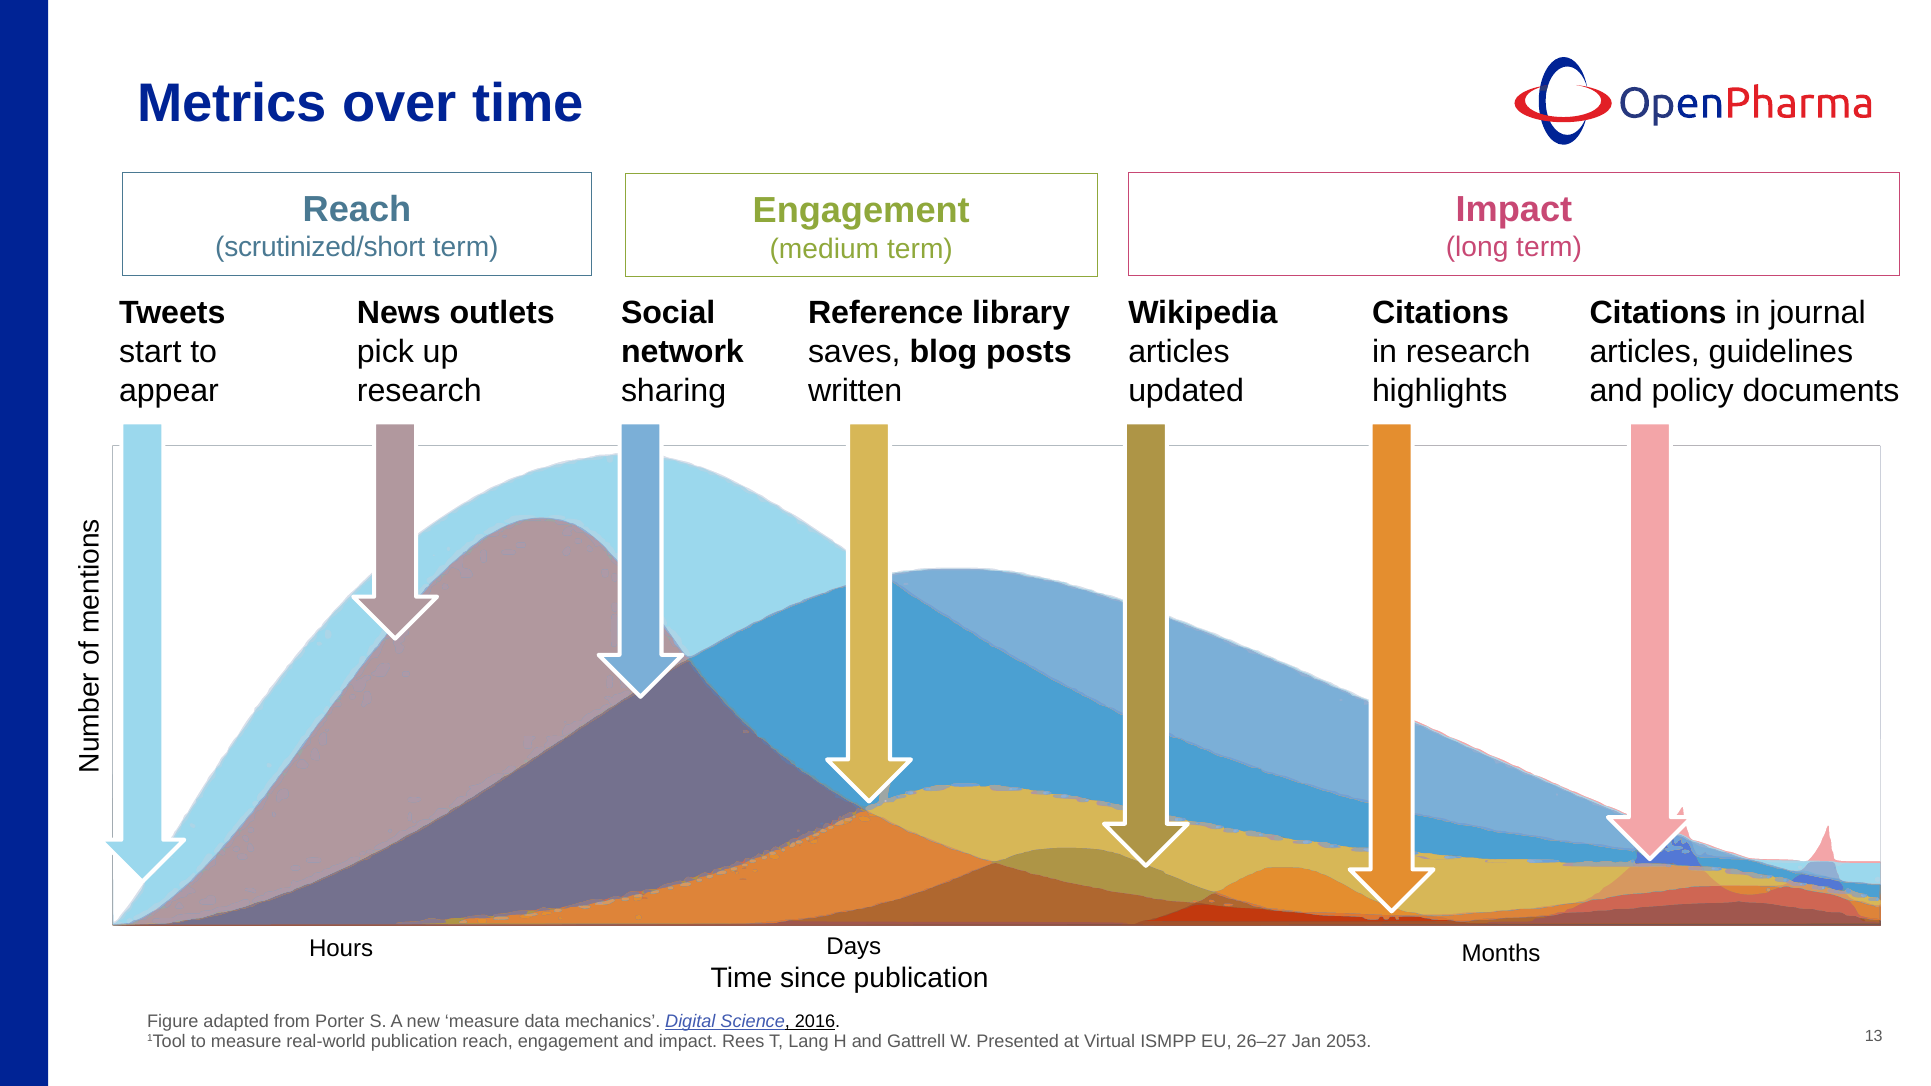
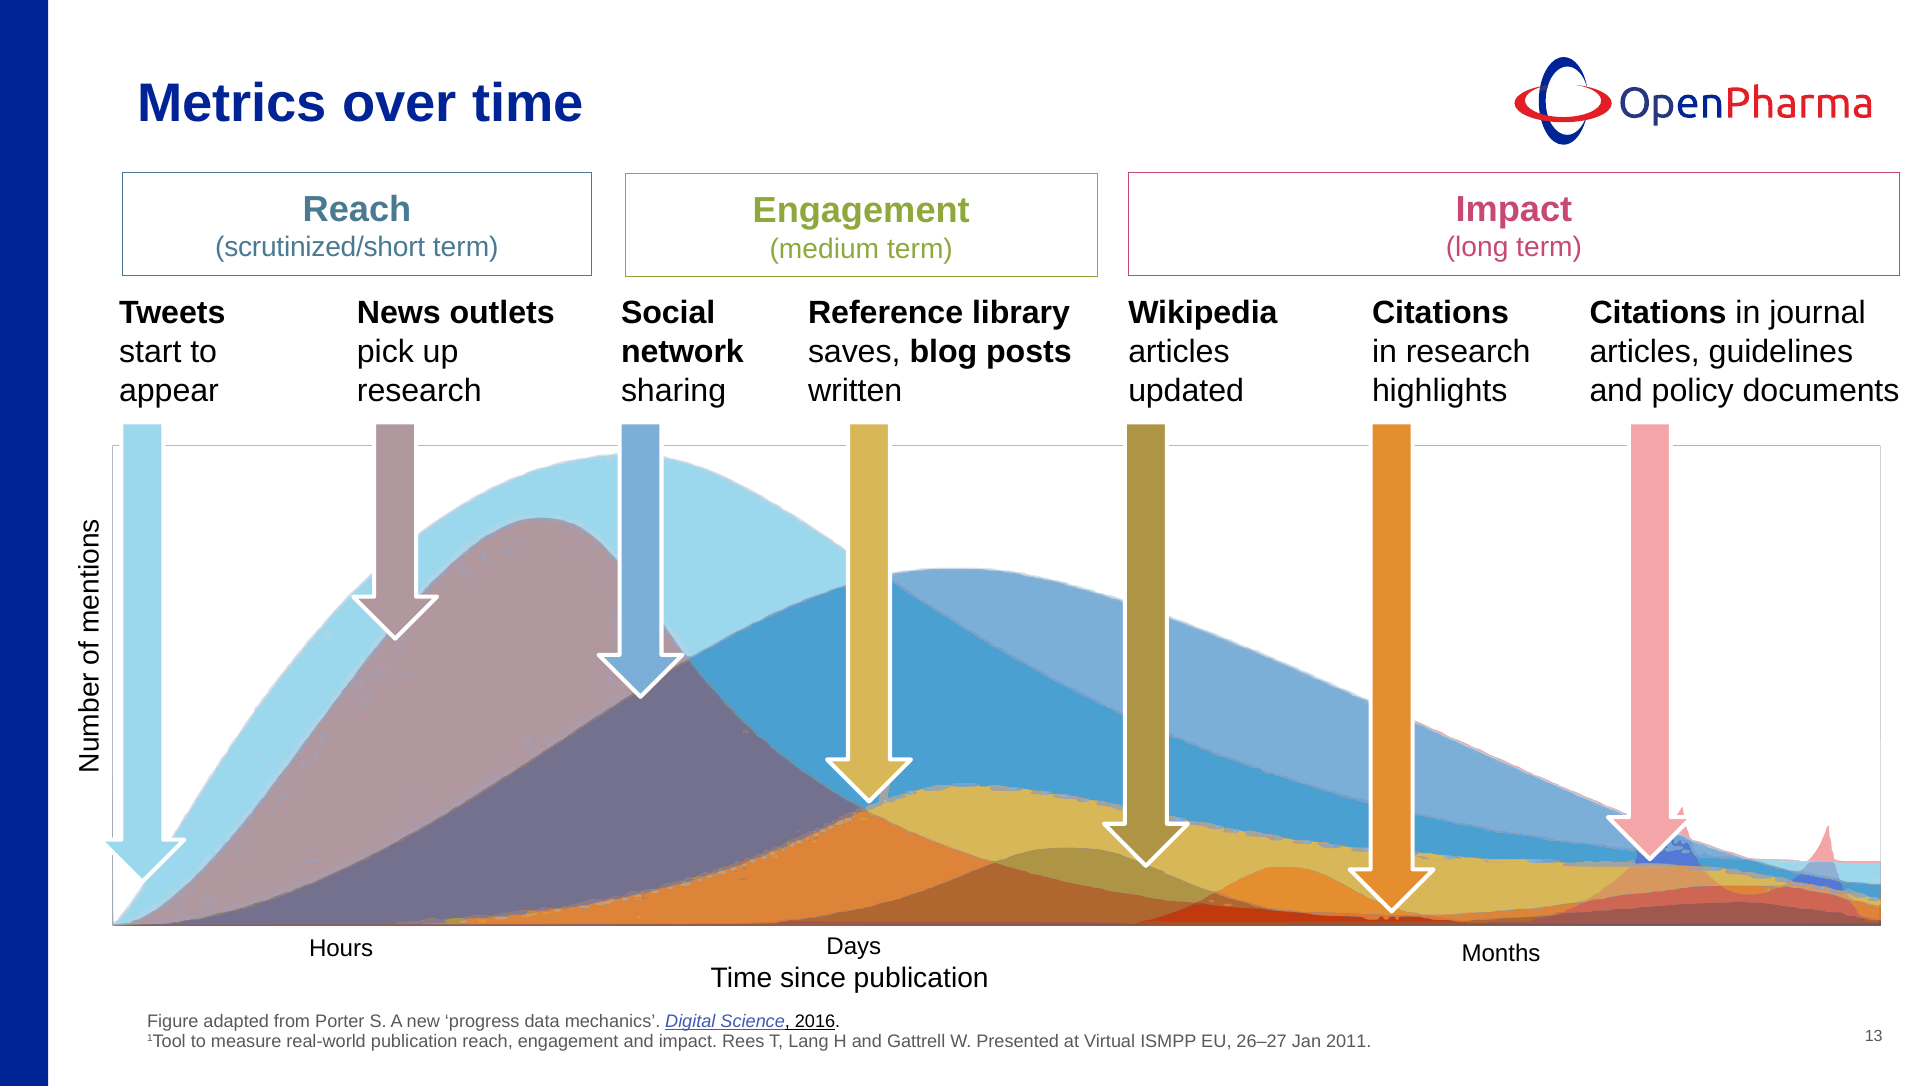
new measure: measure -> progress (482, 1022)
2053: 2053 -> 2011 (1349, 1041)
